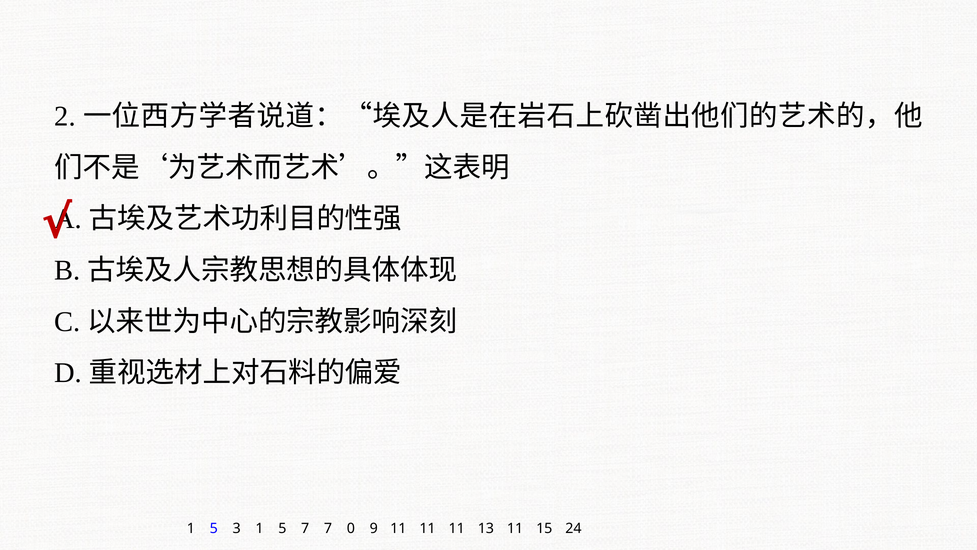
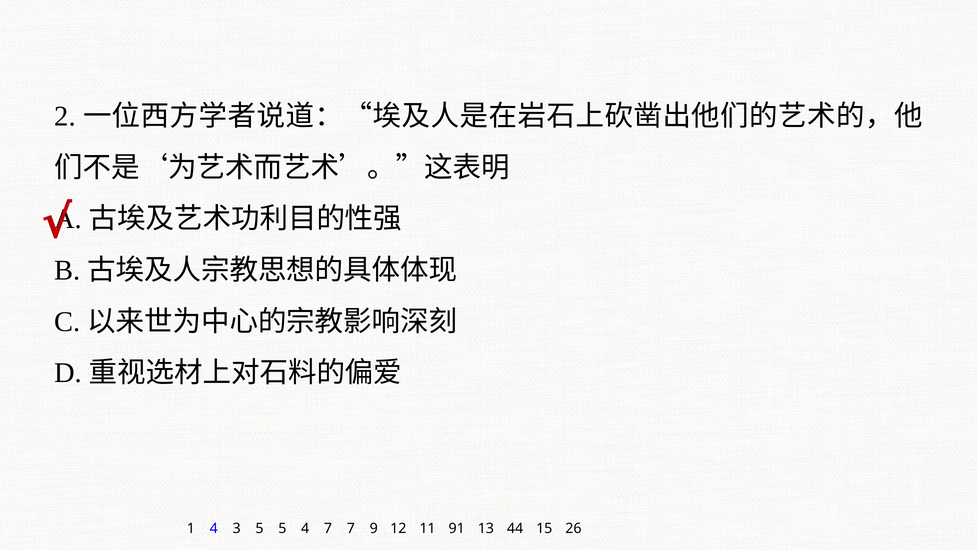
5: 5 -> 4 (214, 528)
3 1: 1 -> 5 (259, 528)
5 7: 7 -> 4 (305, 528)
7 0: 0 -> 7 (351, 528)
9 11: 11 -> 12 (398, 528)
11: 11 -> 91 (457, 528)
13 11: 11 -> 44 (515, 528)
24: 24 -> 26 (573, 528)
